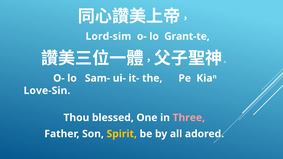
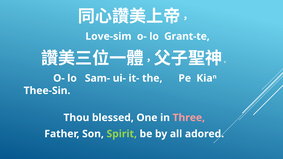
Lord-sim: Lord-sim -> Love-sim (108, 36)
Love-Sin: Love-Sin -> Thee-Sin (47, 91)
Spirit colour: yellow -> light green (122, 134)
